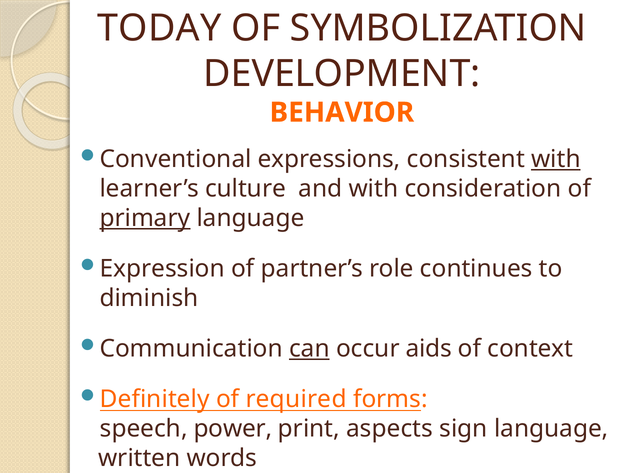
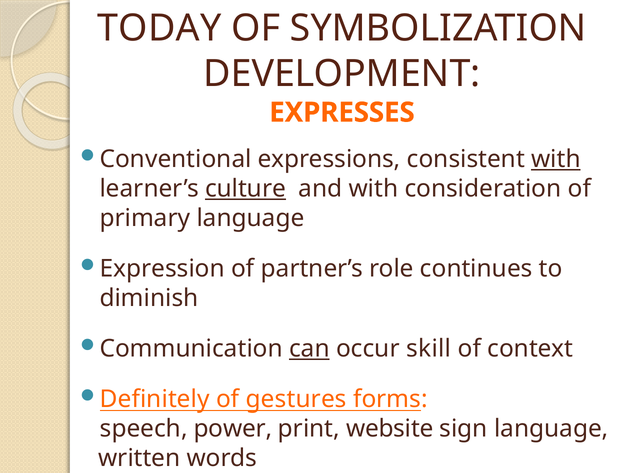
BEHAVIOR: BEHAVIOR -> EXPRESSES (342, 112)
culture underline: none -> present (246, 189)
primary underline: present -> none (145, 218)
aids: aids -> skill (429, 348)
required: required -> gestures (296, 399)
aspects: aspects -> website (390, 428)
